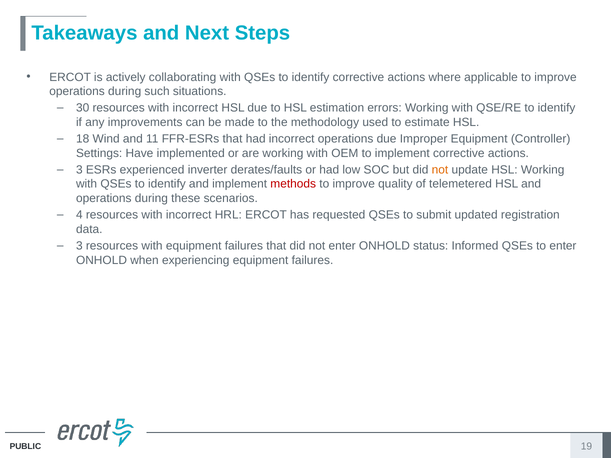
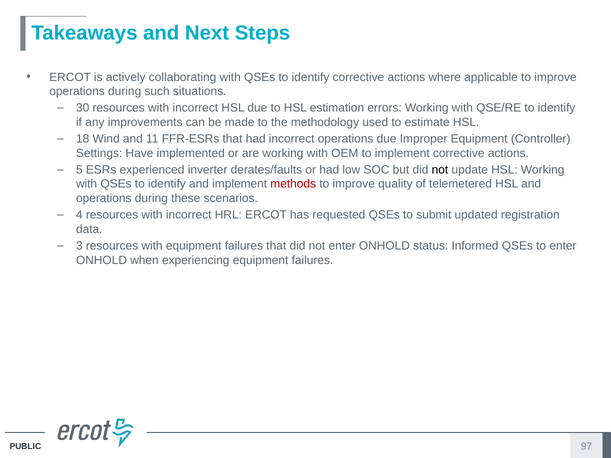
3: 3 -> 5 (79, 170)
not colour: orange -> black (440, 170)
19: 19 -> 97 (586, 446)
